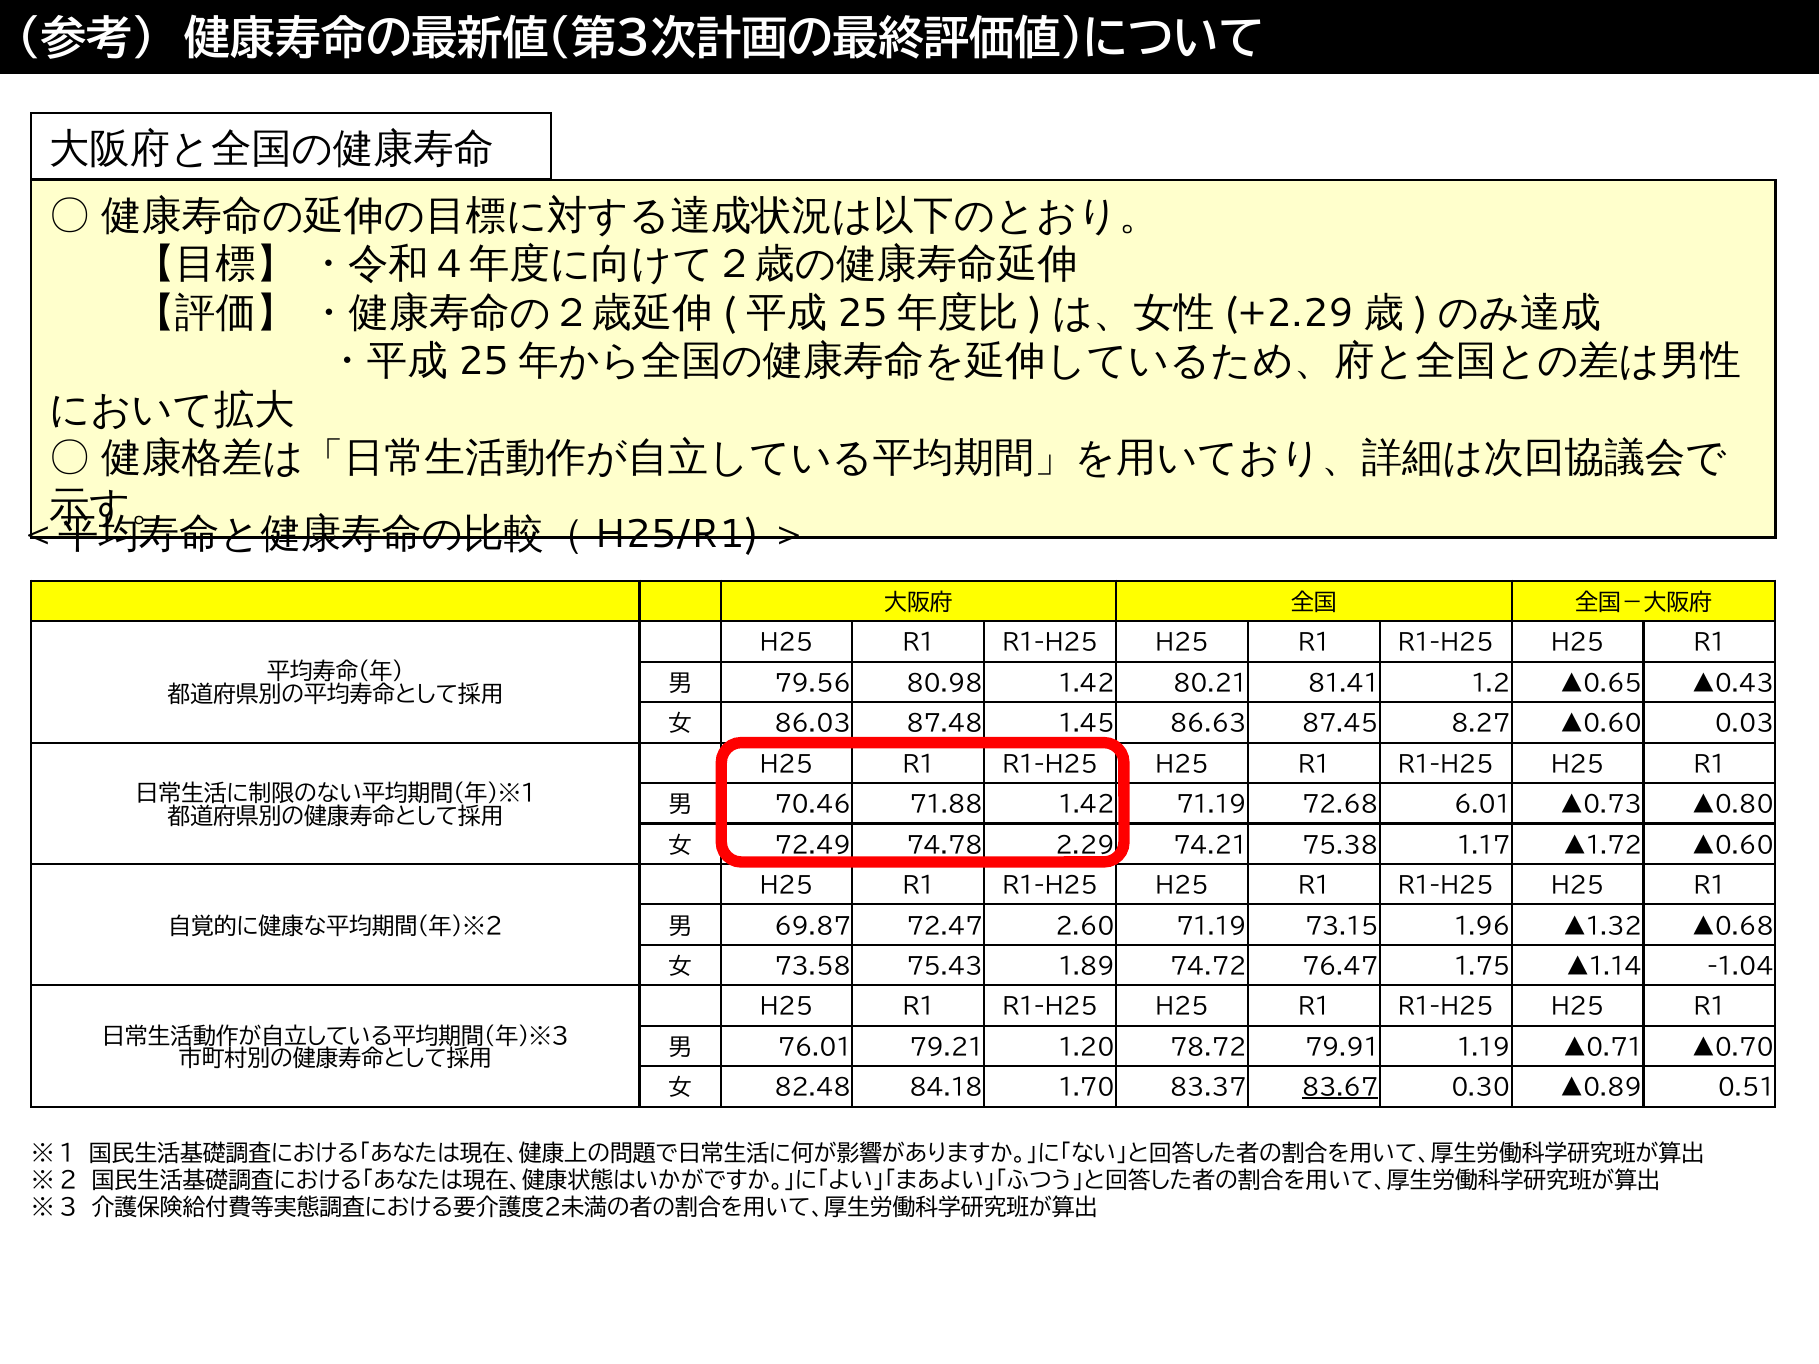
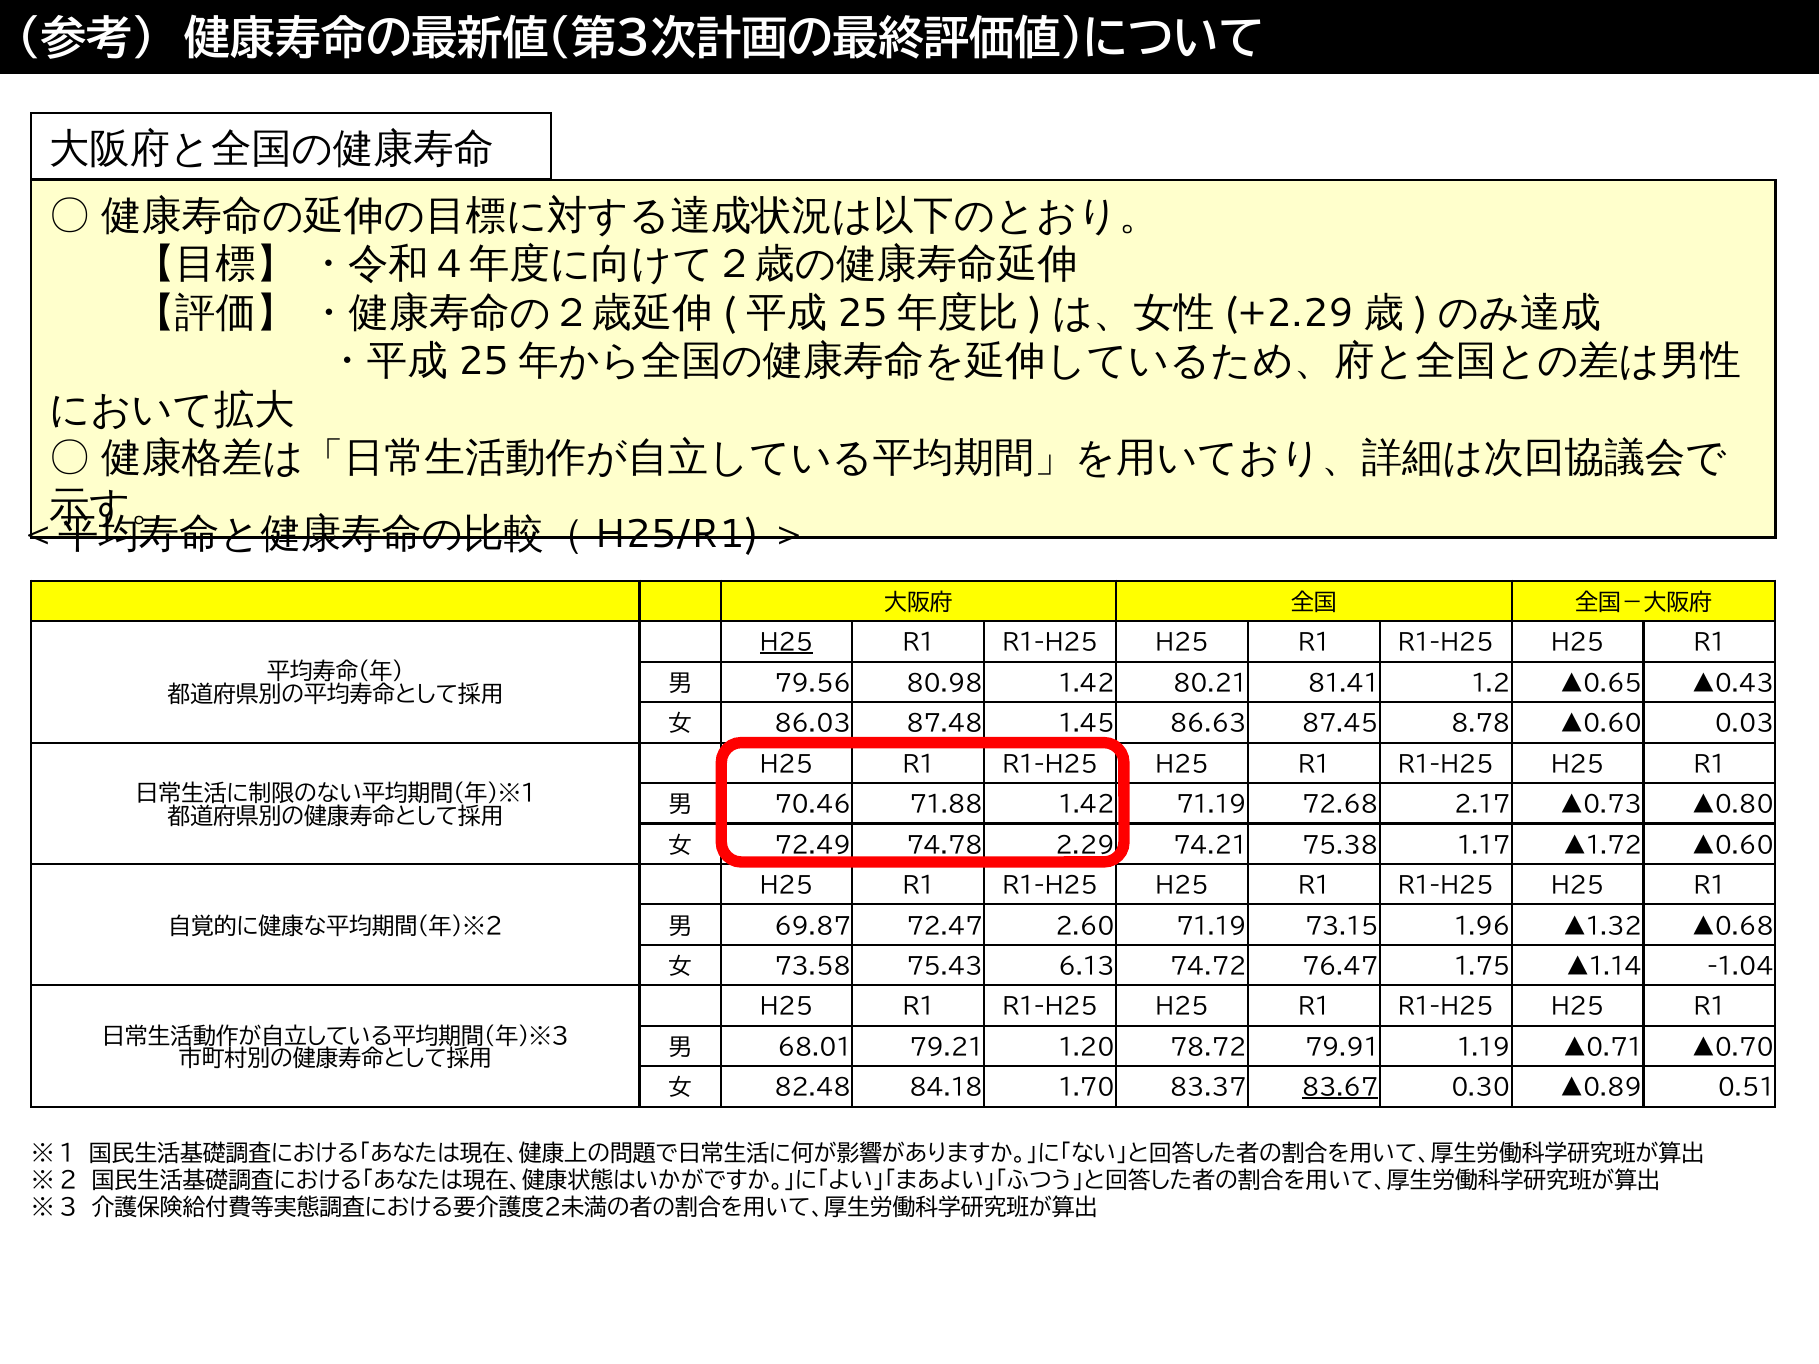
H25 underline: none -> present (787, 643)
8.27: 8.27 -> 8.78 (1481, 724)
6.01: 6.01 -> 2.17 (1482, 805)
1.89: 1.89 -> 6.13 (1087, 967)
76.01: 76.01 -> 68.01 (814, 1048)
